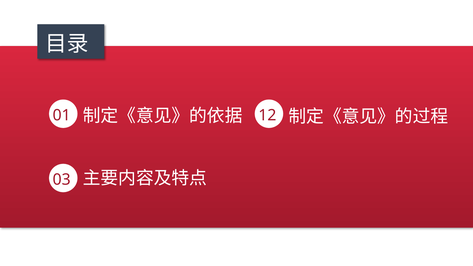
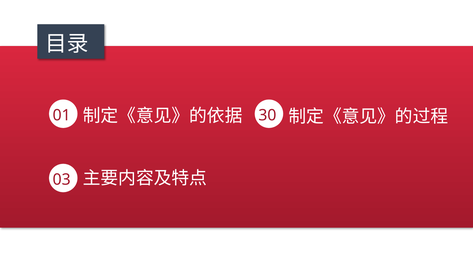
12: 12 -> 30 (267, 115)
